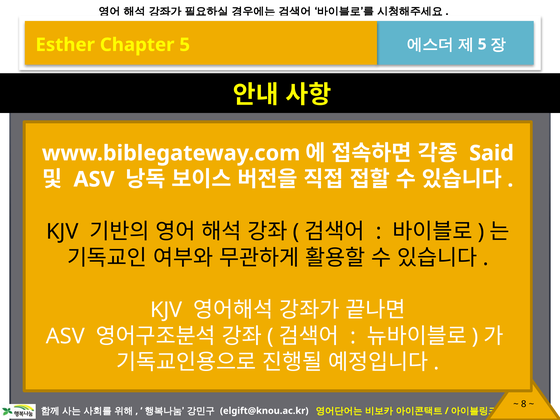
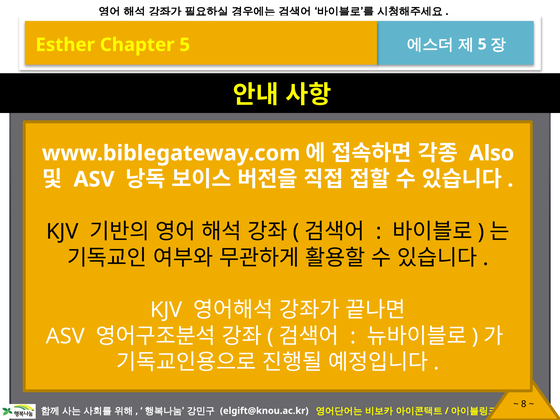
Said: Said -> Also (492, 153)
